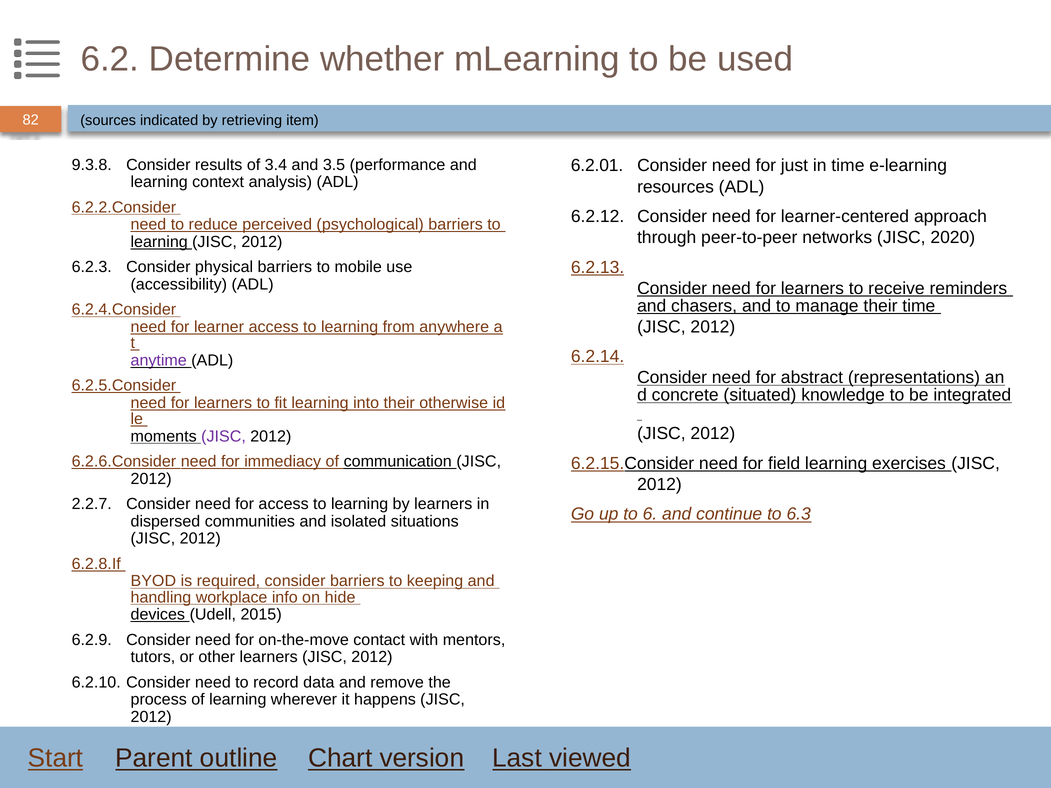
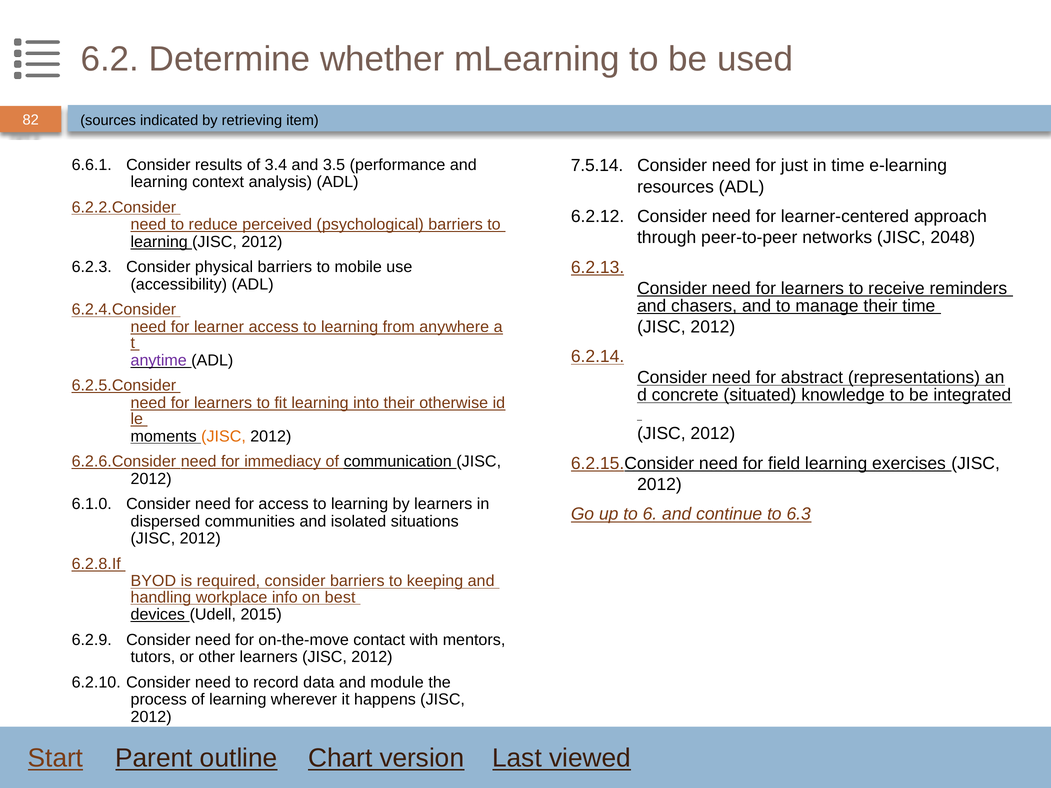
9.3.8: 9.3.8 -> 6.6.1 (92, 165)
6.2.01: 6.2.01 -> 7.5.14 (597, 166)
2020: 2020 -> 2048 (953, 238)
JISC colour: purple -> orange (224, 436)
2.2.7: 2.2.7 -> 6.1.0 (92, 504)
hide: hide -> best (340, 597)
remove: remove -> module (397, 682)
